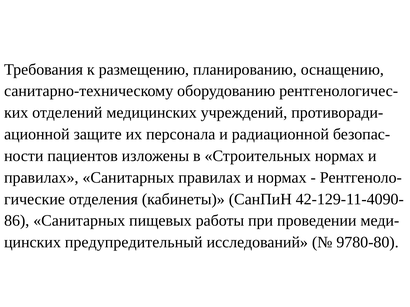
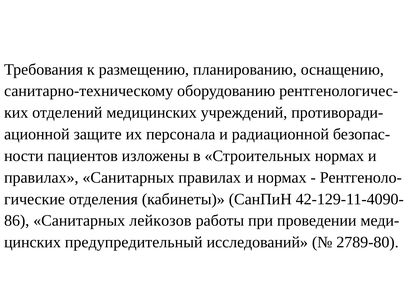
пищевых: пищевых -> лейкозов (160, 221)
9780-80: 9780-80 -> 2789-80 (368, 243)
